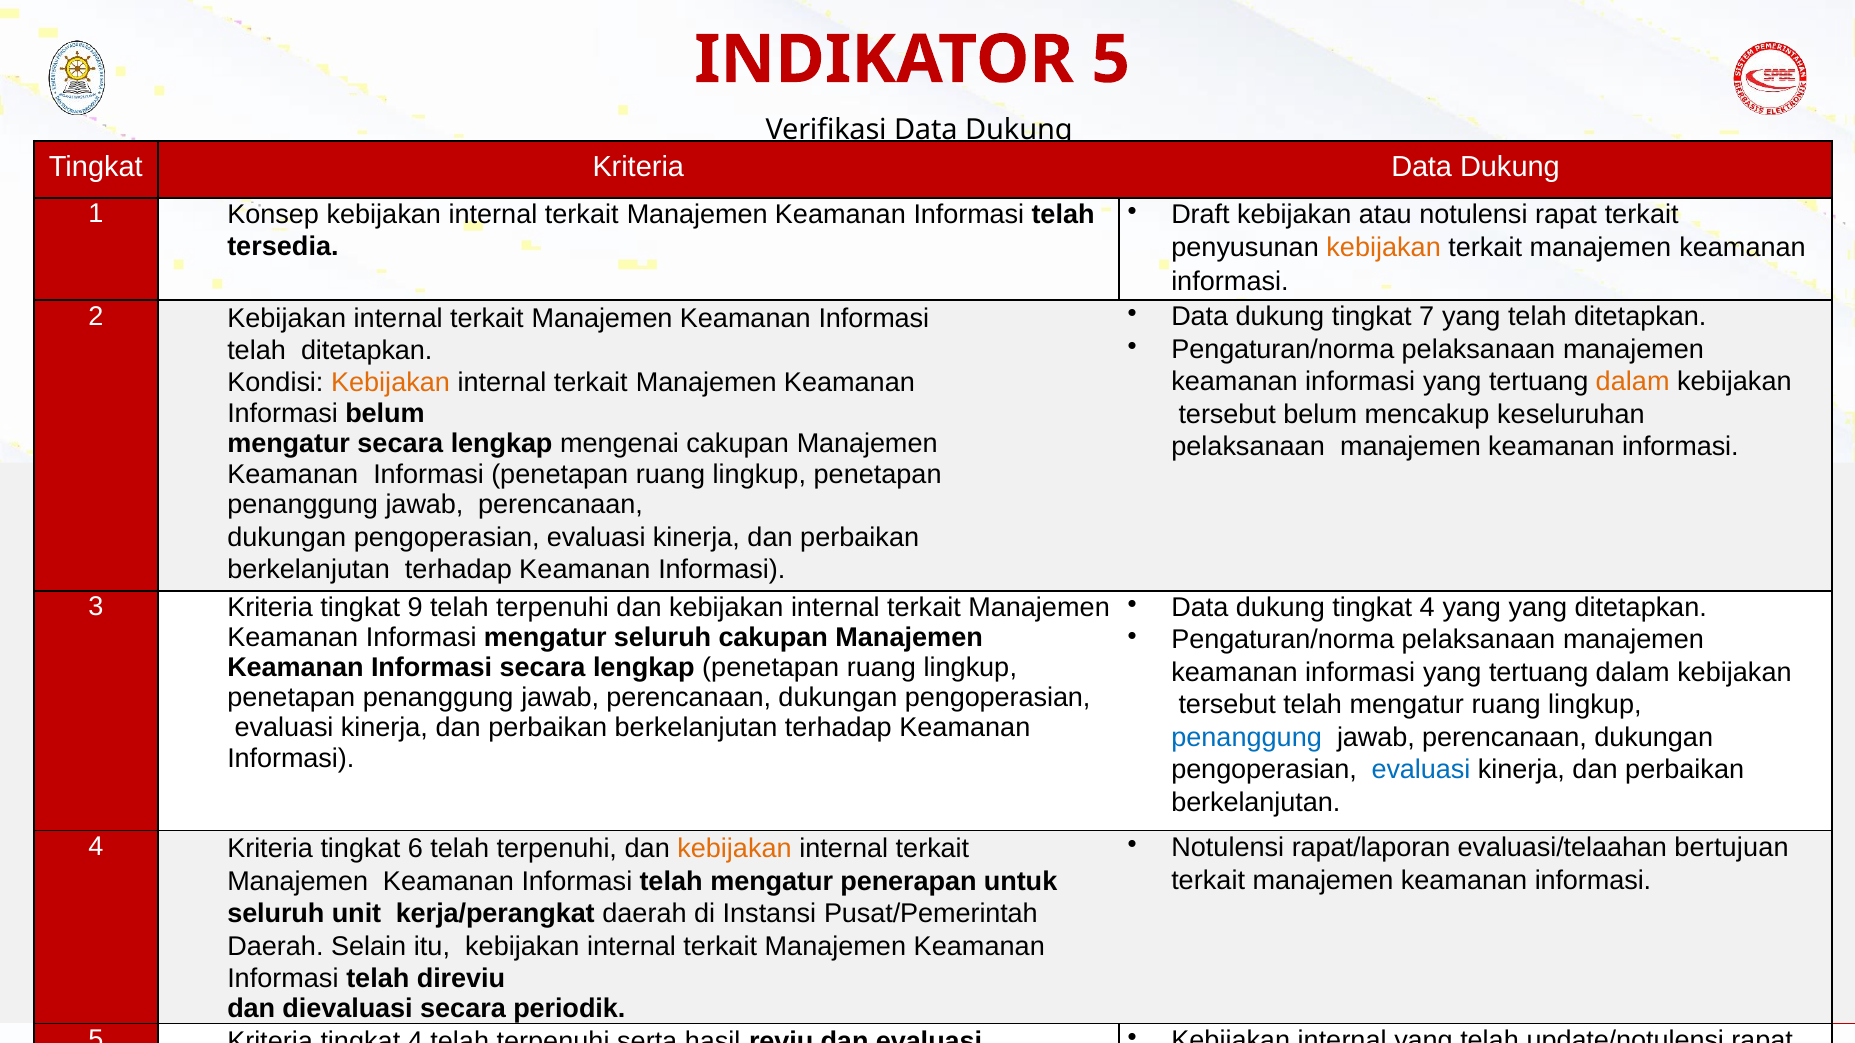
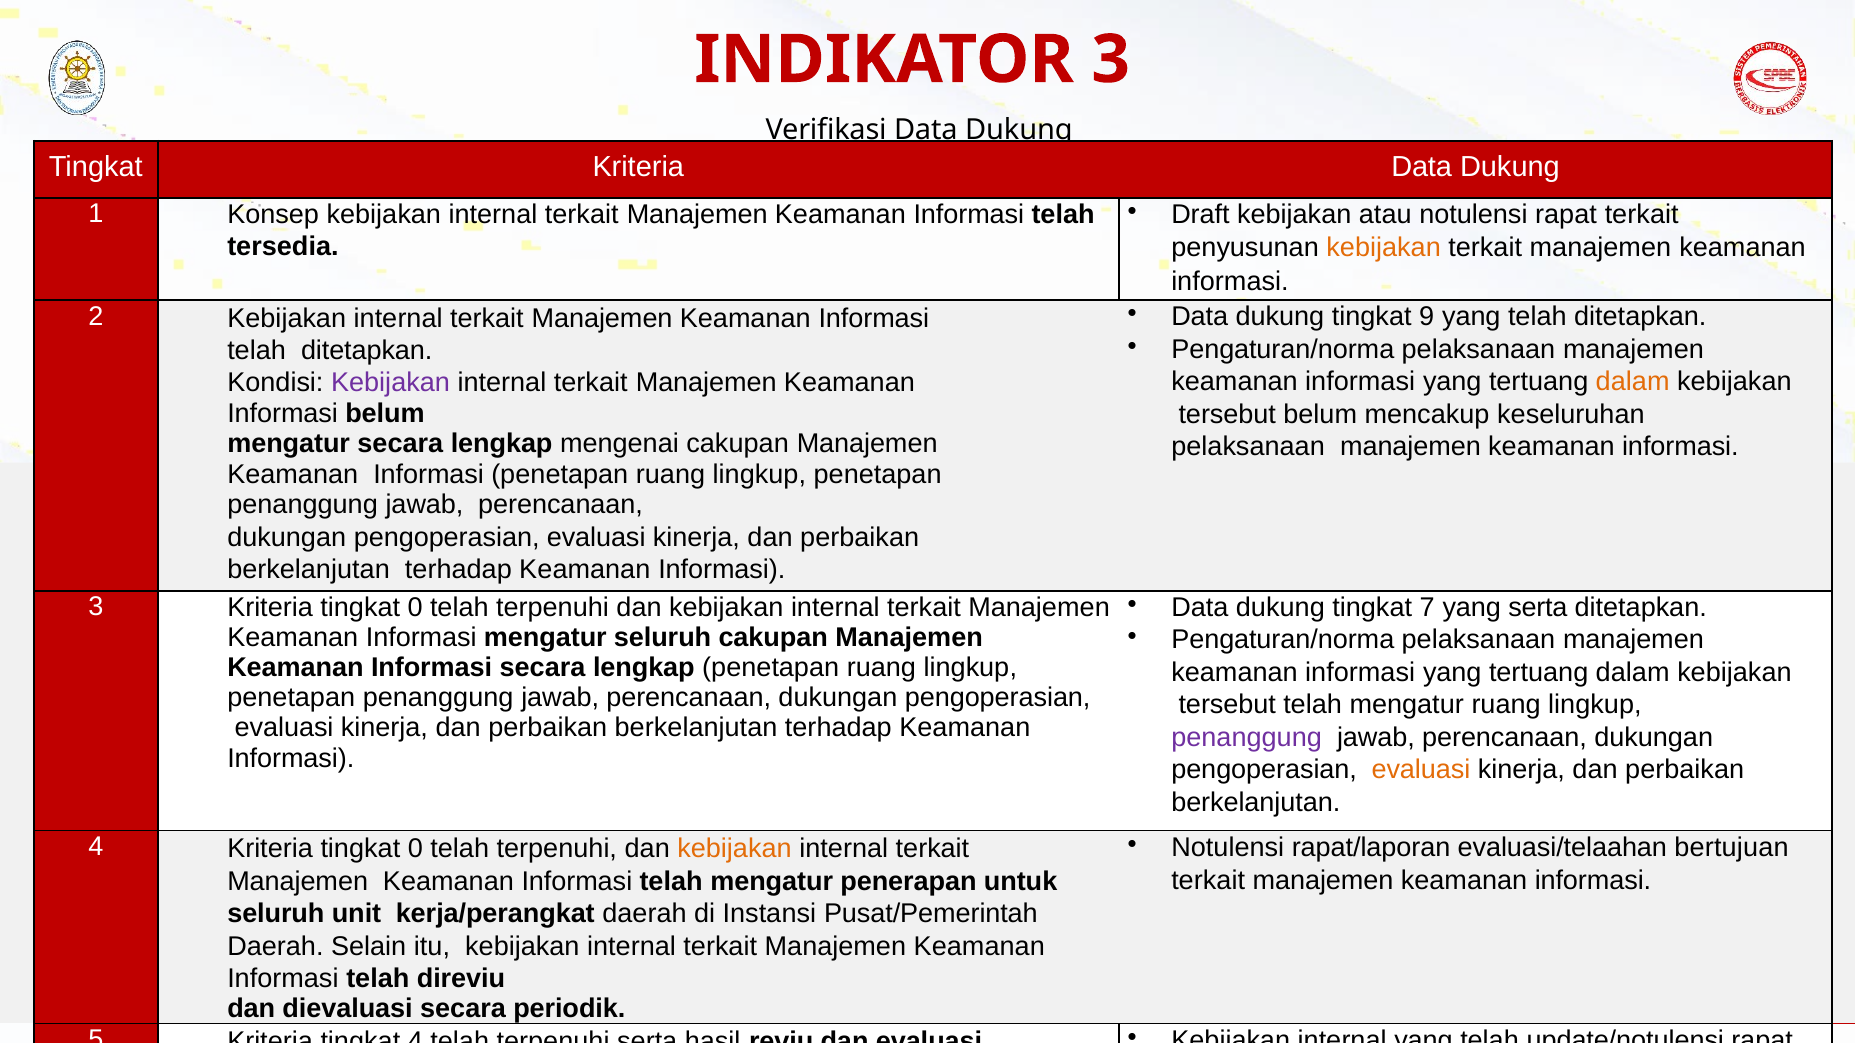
INDIKATOR 5: 5 -> 3 (1111, 60)
7: 7 -> 9 (1427, 317)
Kebijakan colour: orange -> purple (391, 382)
3 Kriteria tingkat 9: 9 -> 0 (415, 608)
dukung tingkat 4: 4 -> 7 (1427, 608)
yang yang: yang -> serta (1538, 608)
penanggung colour: blue -> purple (1247, 738)
evaluasi colour: blue -> orange (1421, 770)
4 Kriteria tingkat 6: 6 -> 0 (415, 849)
